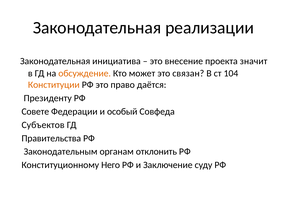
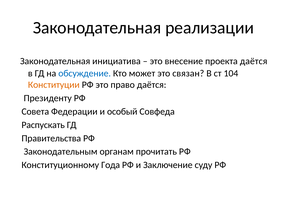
проекта значит: значит -> даётся (254, 61)
обсуждение colour: orange -> blue (85, 73)
Совете: Совете -> Совета (35, 112)
Субъектов: Субъектов -> Распускать (43, 125)
отклонить: отклонить -> прочитать (156, 152)
Него: Него -> Года (111, 165)
